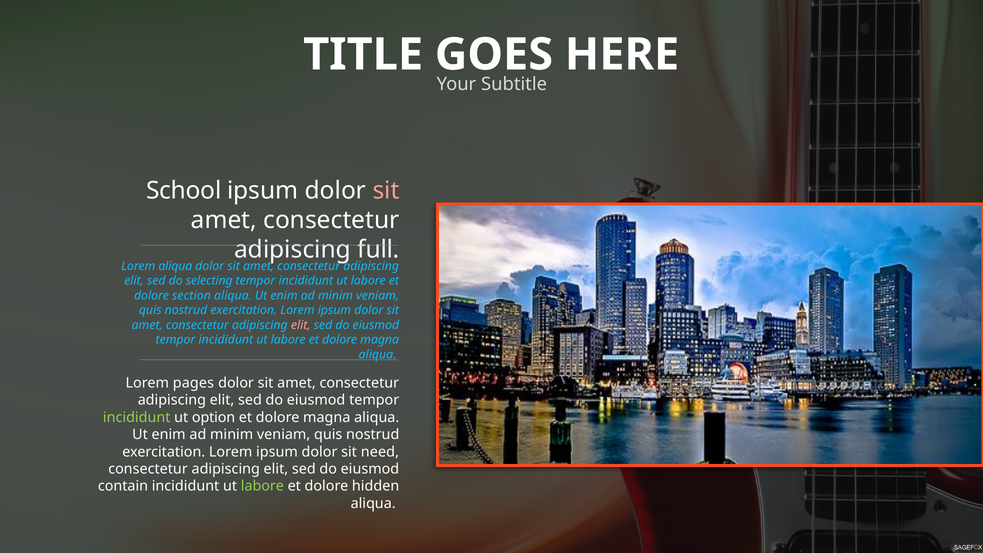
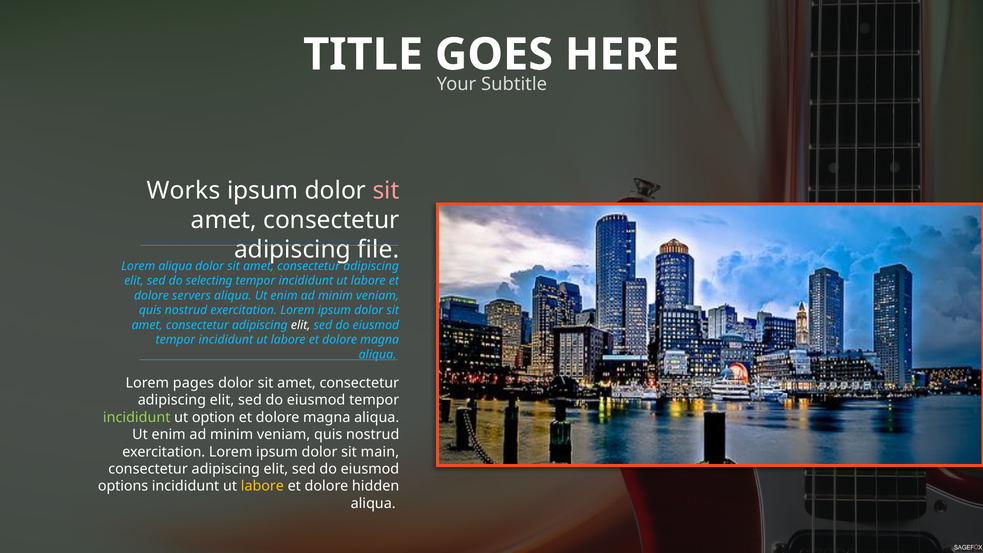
School: School -> Works (183, 191)
full: full -> file (378, 250)
section: section -> servers (191, 295)
elit colour: pink -> white (301, 325)
need: need -> main (380, 452)
contain: contain -> options (123, 486)
labore colour: light green -> yellow (262, 486)
